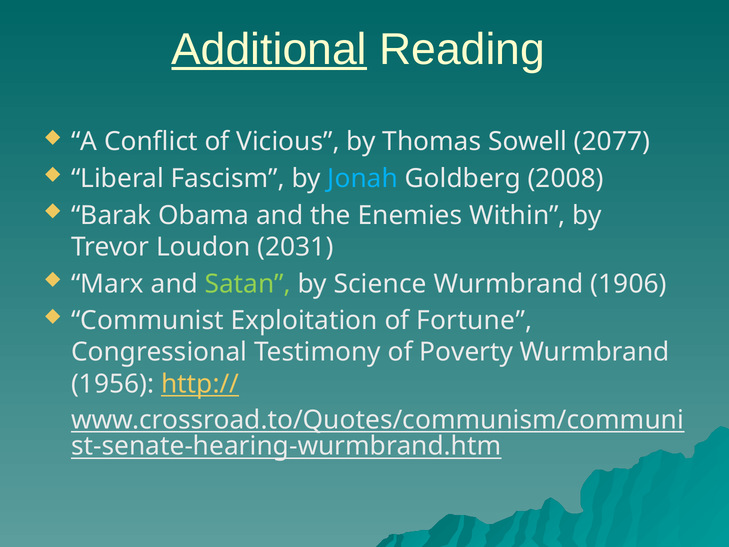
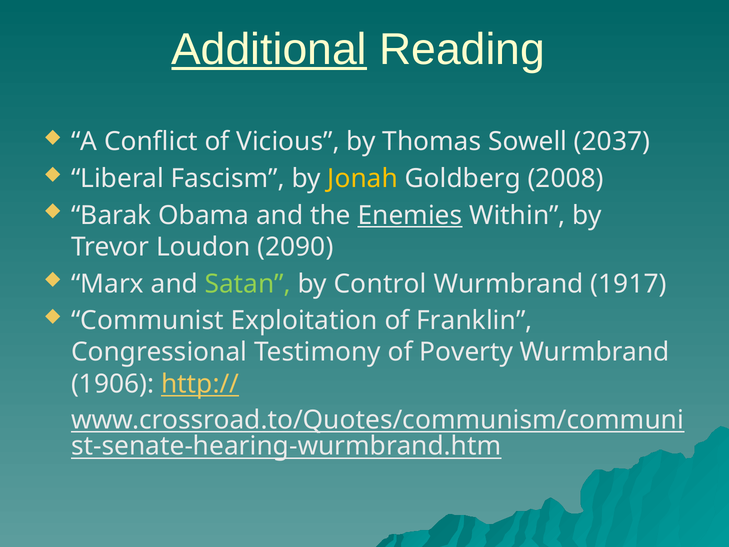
2077: 2077 -> 2037 (612, 142)
Jonah colour: light blue -> yellow (363, 179)
Enemies underline: none -> present (410, 215)
2031: 2031 -> 2090 (295, 247)
Science: Science -> Control (380, 284)
1906: 1906 -> 1917 (629, 284)
Fortune: Fortune -> Franklin (474, 321)
1956: 1956 -> 1906 (113, 384)
